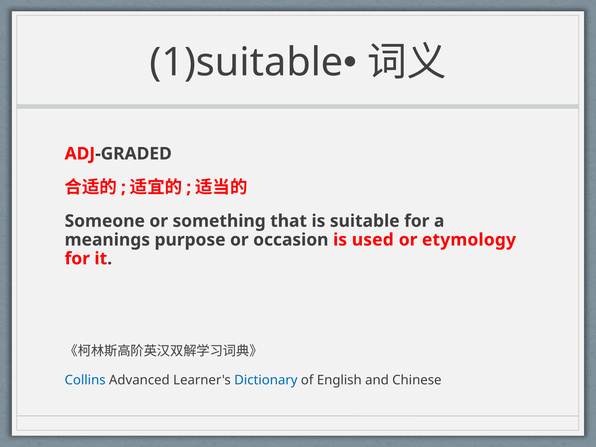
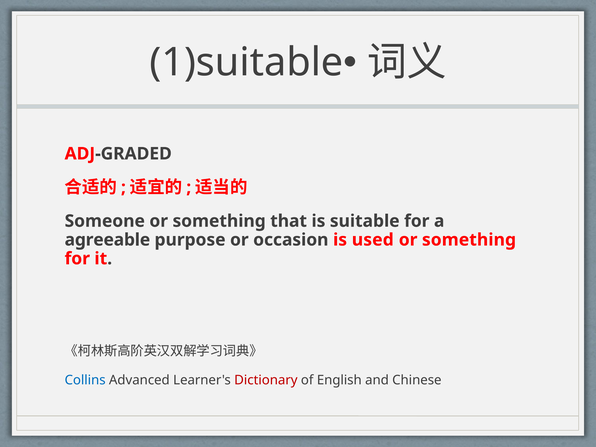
meanings: meanings -> agreeable (107, 240)
etymology: etymology -> something (469, 240)
Dictionary colour: blue -> red (266, 380)
